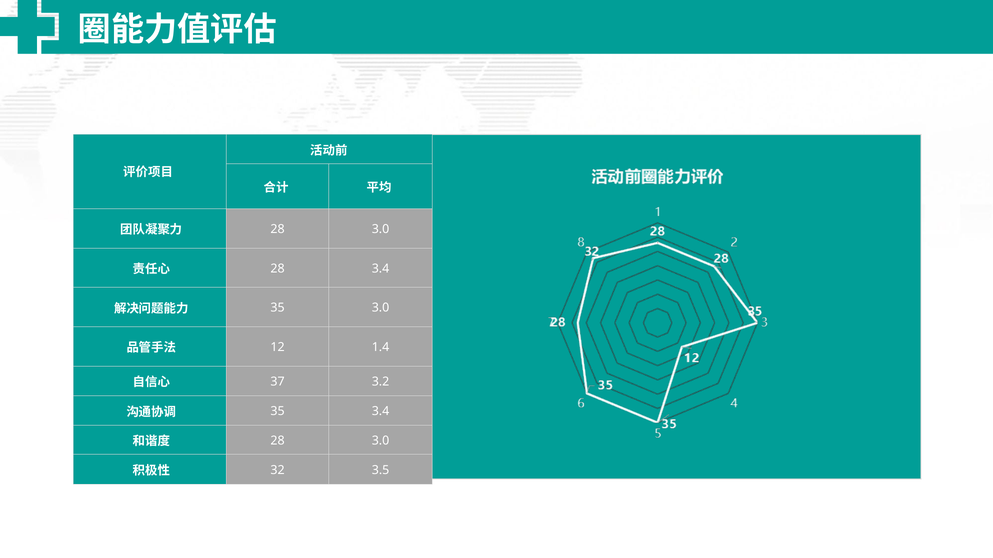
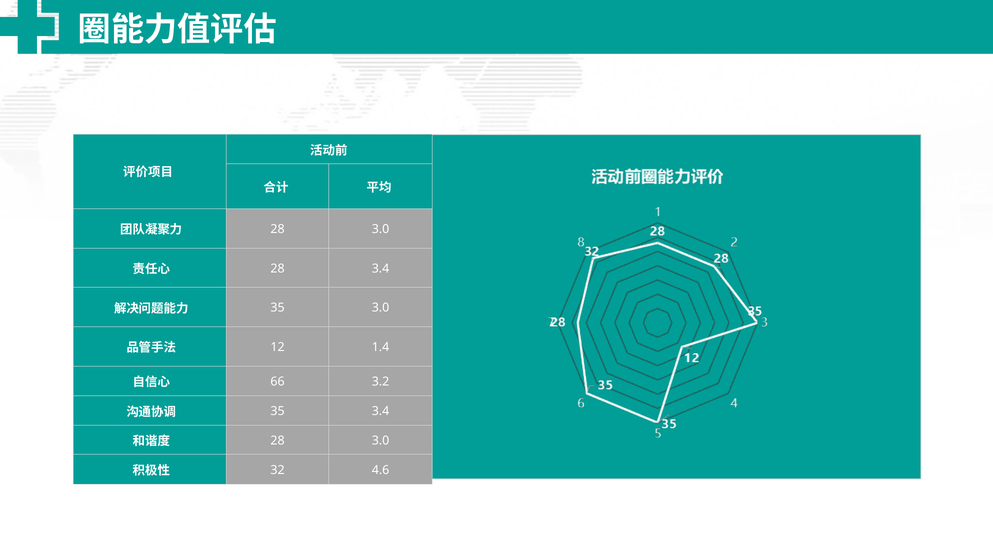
37: 37 -> 66 (278, 382)
3.5: 3.5 -> 4.6 (381, 470)
